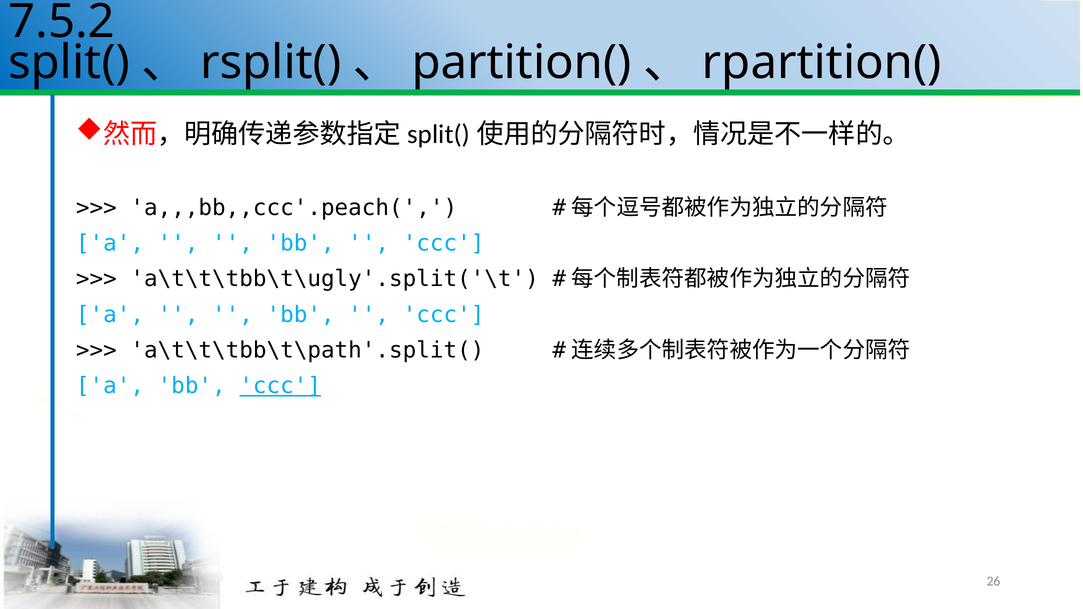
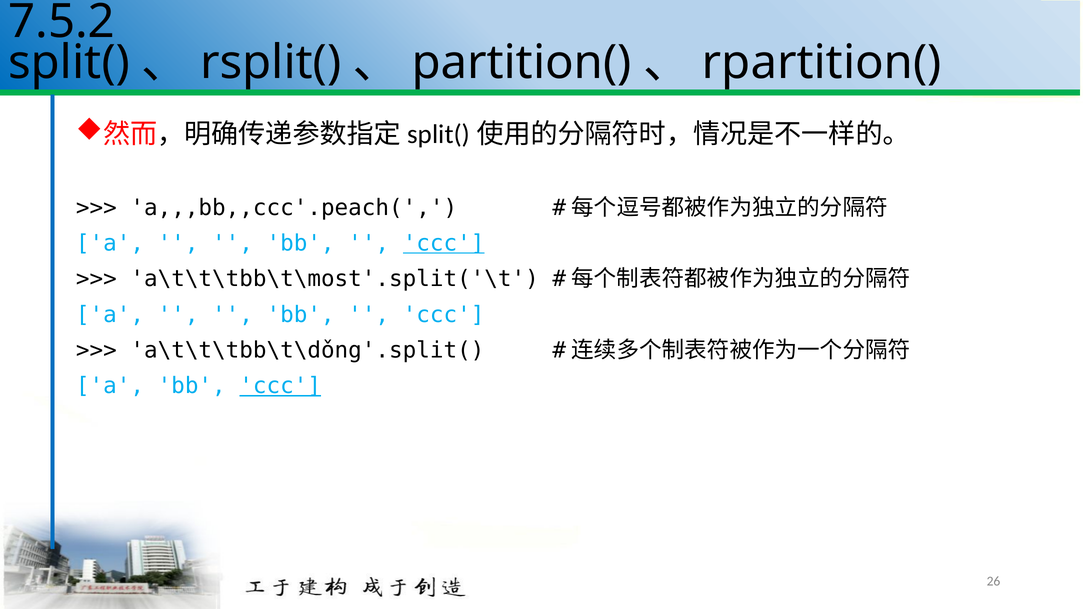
ccc underline: none -> present (444, 243)
a\t\t\tbb\t\ugly'.split('\t: a\t\t\tbb\t\ugly'.split('\t -> a\t\t\tbb\t\most'.split('\t (335, 279)
a\t\t\tbb\t\path'.split(: a\t\t\tbb\t\path'.split( -> a\t\t\tbb\t\dǒng'.split( (307, 350)
